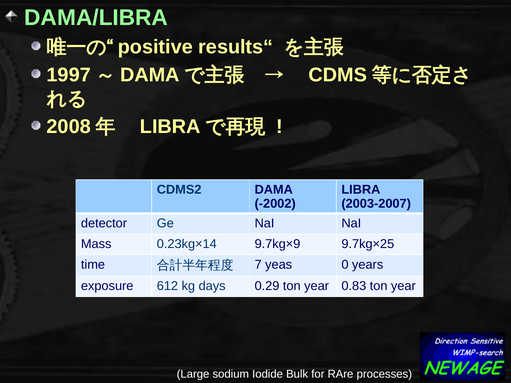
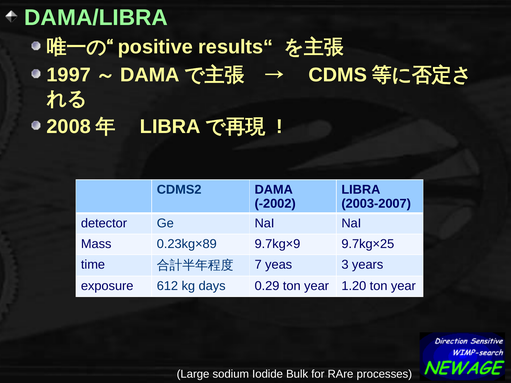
0.23kg×14: 0.23kg×14 -> 0.23kg×89 (187, 244)
0: 0 -> 3 (345, 265)
0.83: 0.83 -> 1.20 (354, 286)
